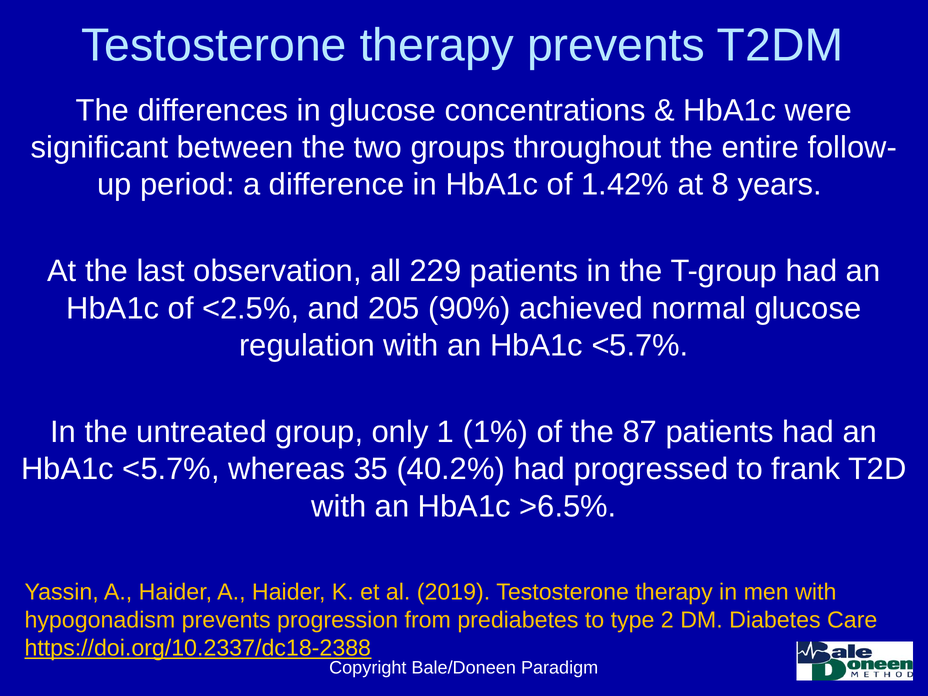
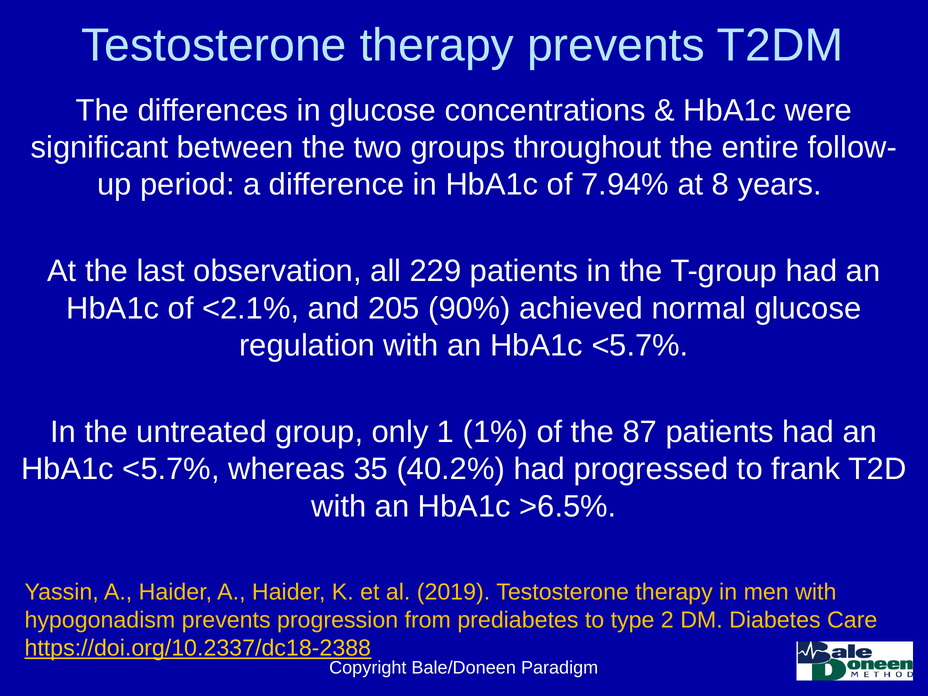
1.42%: 1.42% -> 7.94% (625, 185)
<2.5%: <2.5% -> <2.1% (251, 308)
